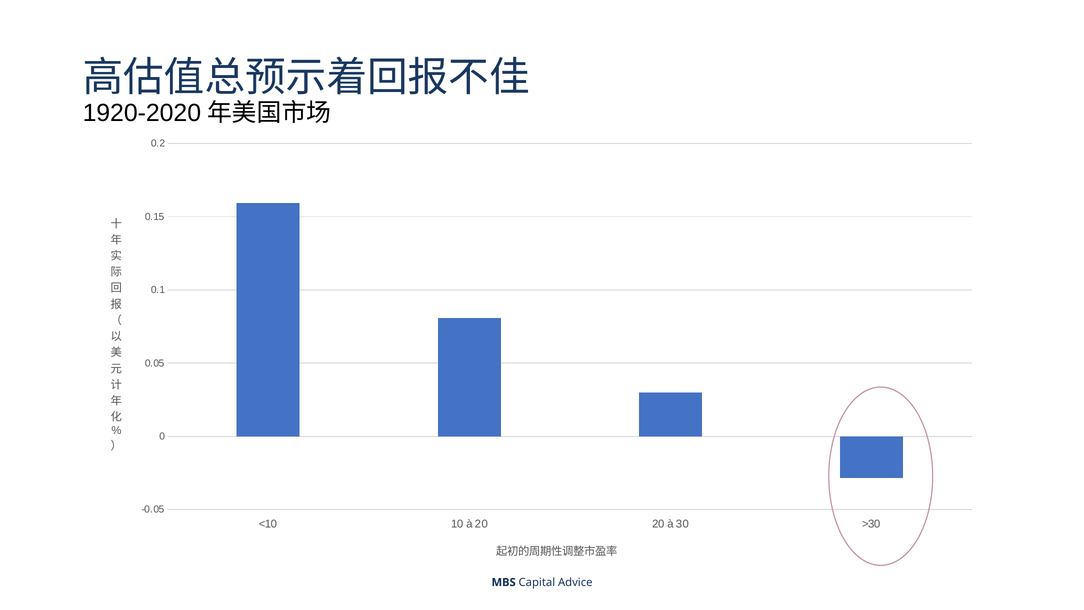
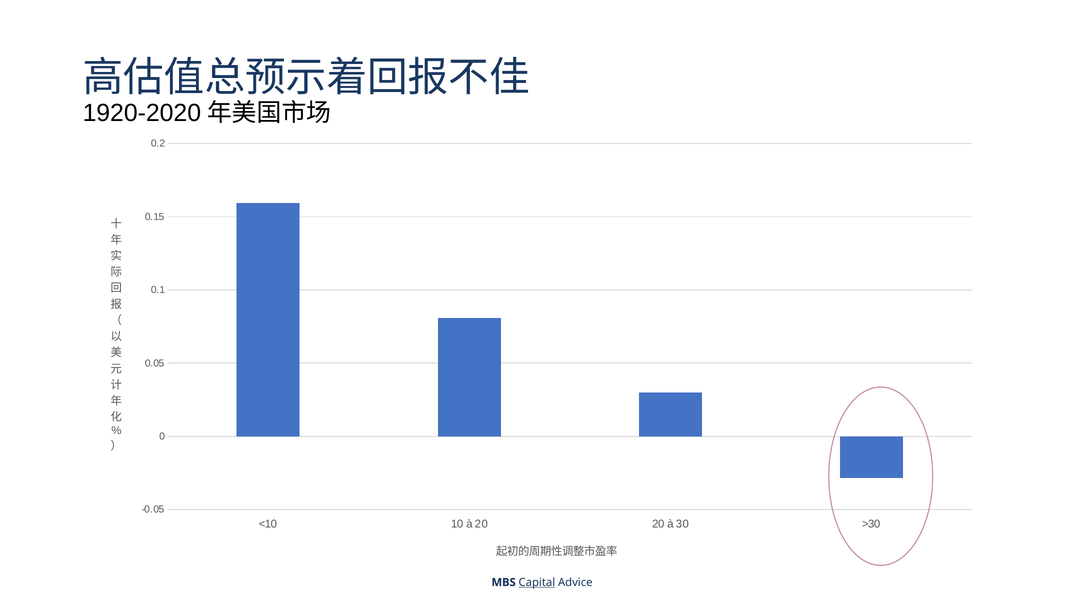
Capital underline: none -> present (537, 582)
